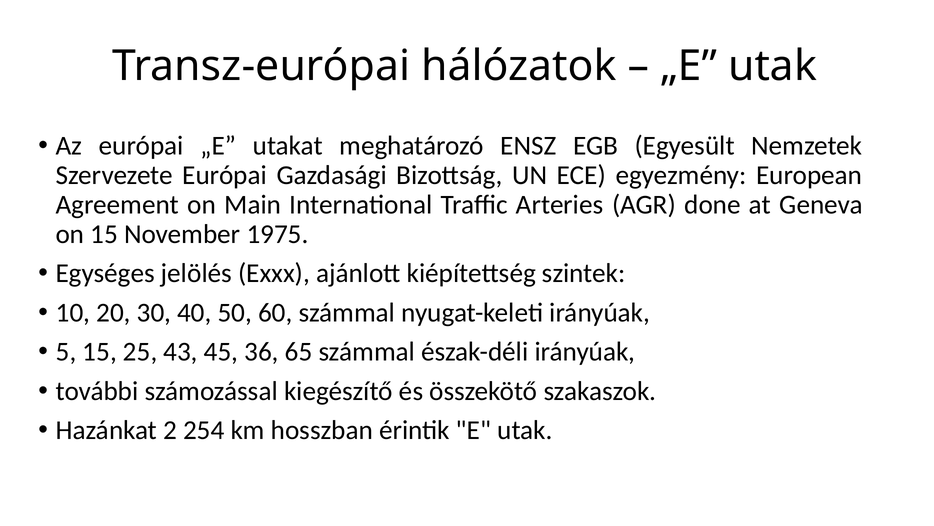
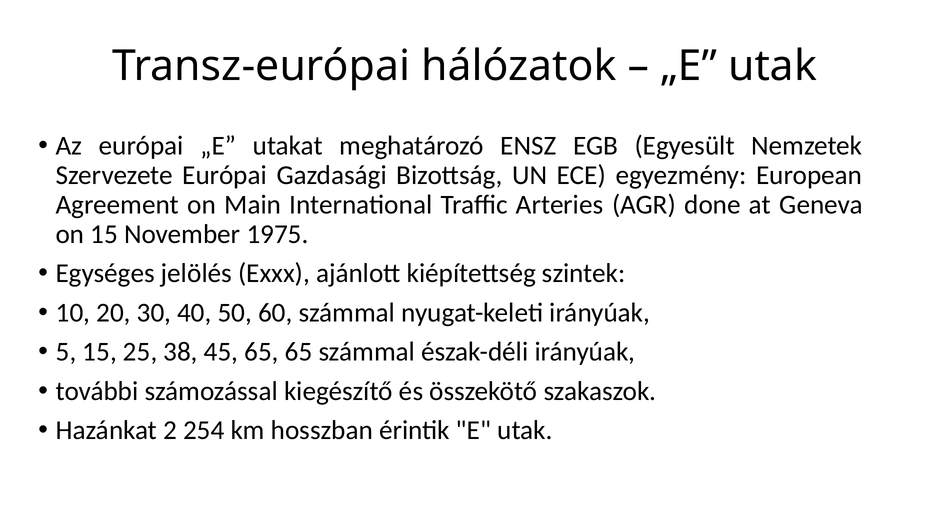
43: 43 -> 38 (181, 351)
45 36: 36 -> 65 (262, 351)
